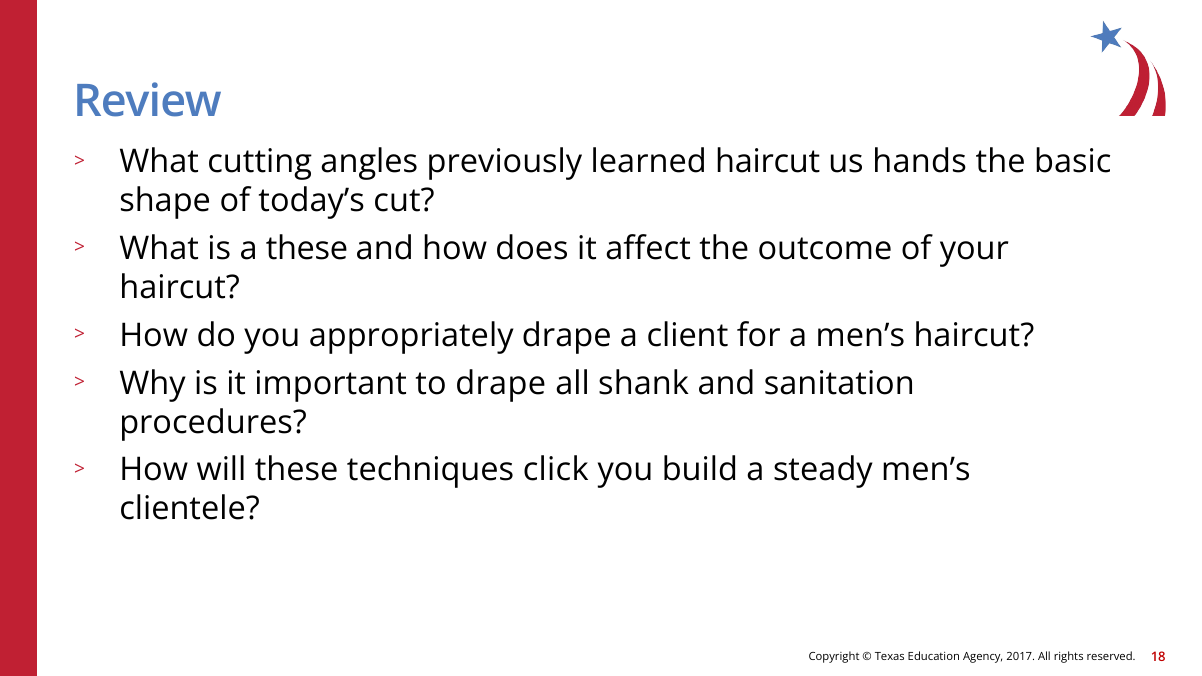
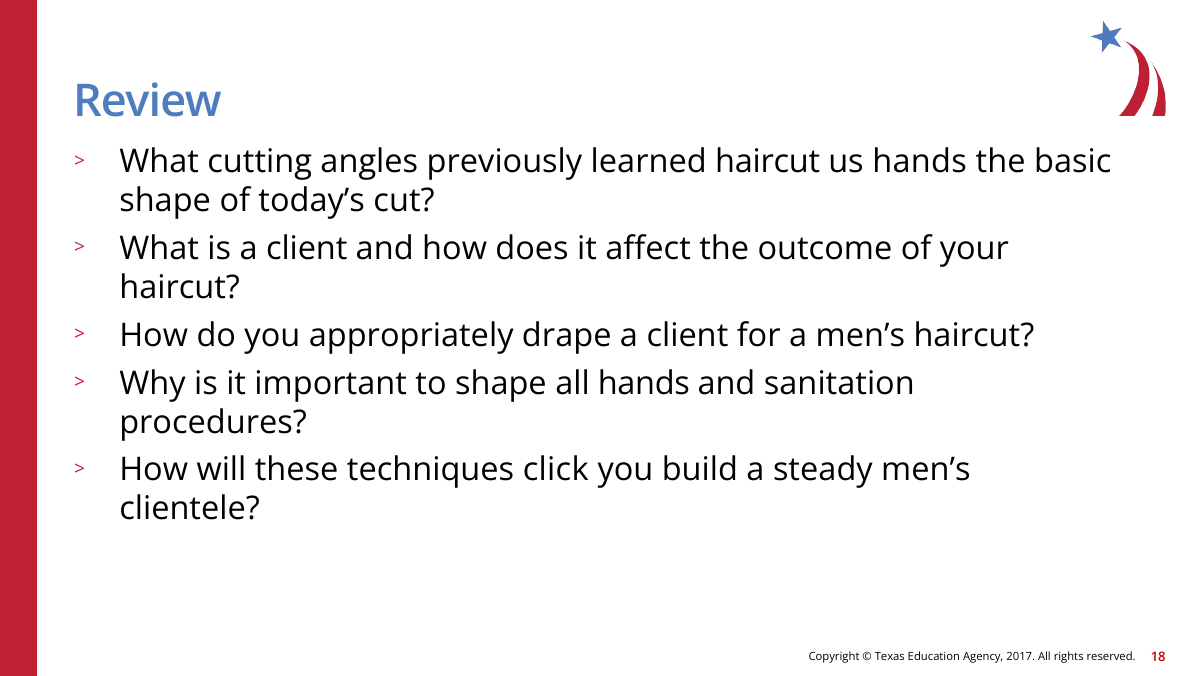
is a these: these -> client (307, 249)
to drape: drape -> shape (501, 383)
all shank: shank -> hands (644, 383)
